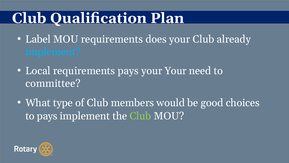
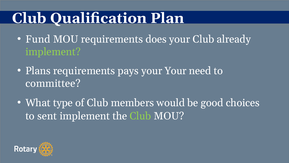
Label: Label -> Fund (38, 39)
implement colour: light blue -> light green (53, 52)
Local: Local -> Plans (38, 71)
to pays: pays -> sent (47, 116)
